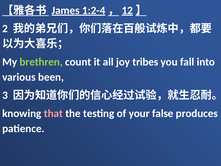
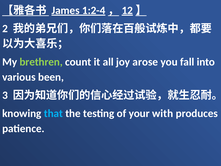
tribes: tribes -> arose (145, 62)
that colour: pink -> light blue (53, 113)
false: false -> with (163, 113)
